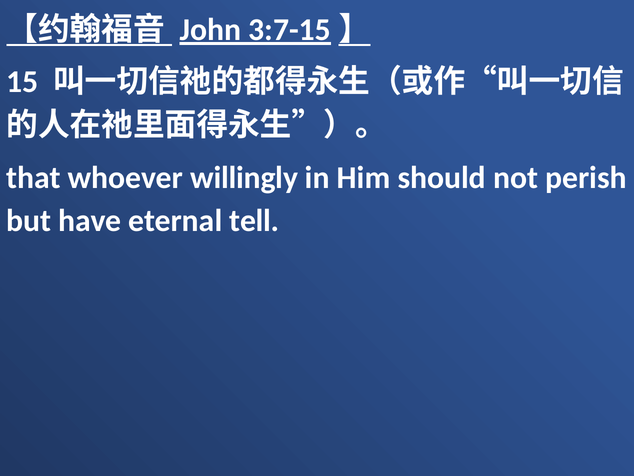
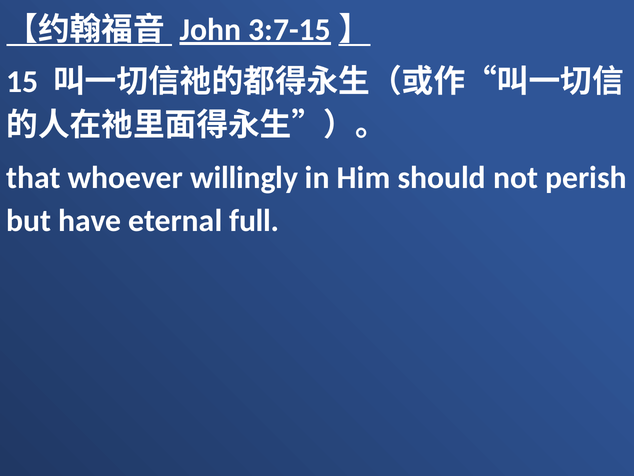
tell: tell -> full (254, 221)
